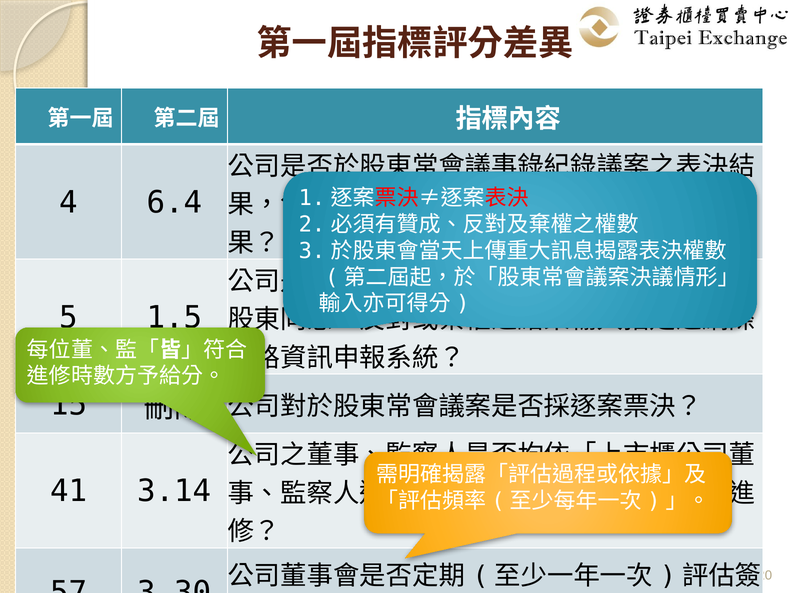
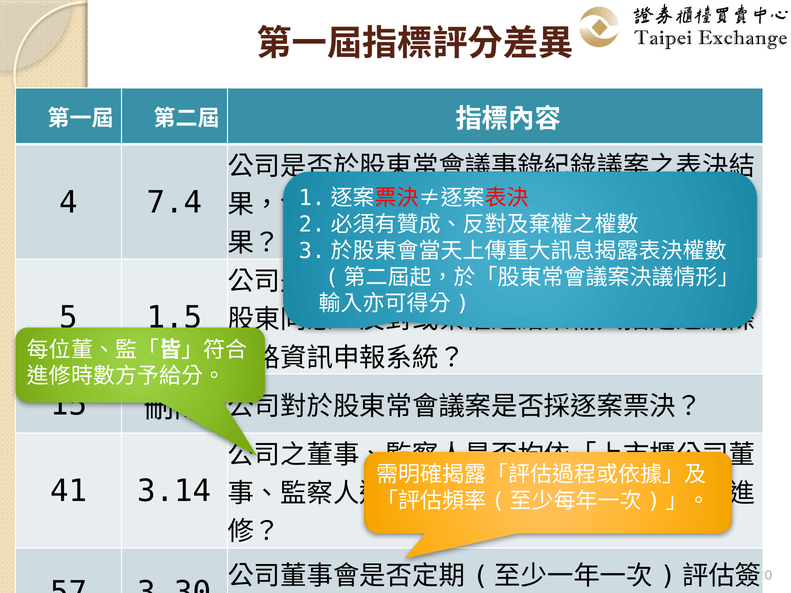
6.4: 6.4 -> 7.4 (174, 203)
